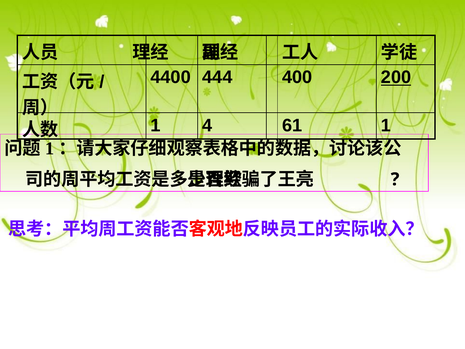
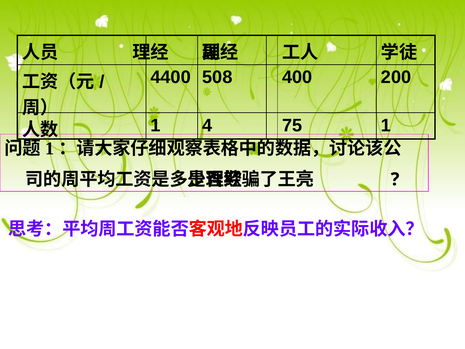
444: 444 -> 508 (217, 77)
200 underline: present -> none (396, 77)
61: 61 -> 75 (292, 125)
